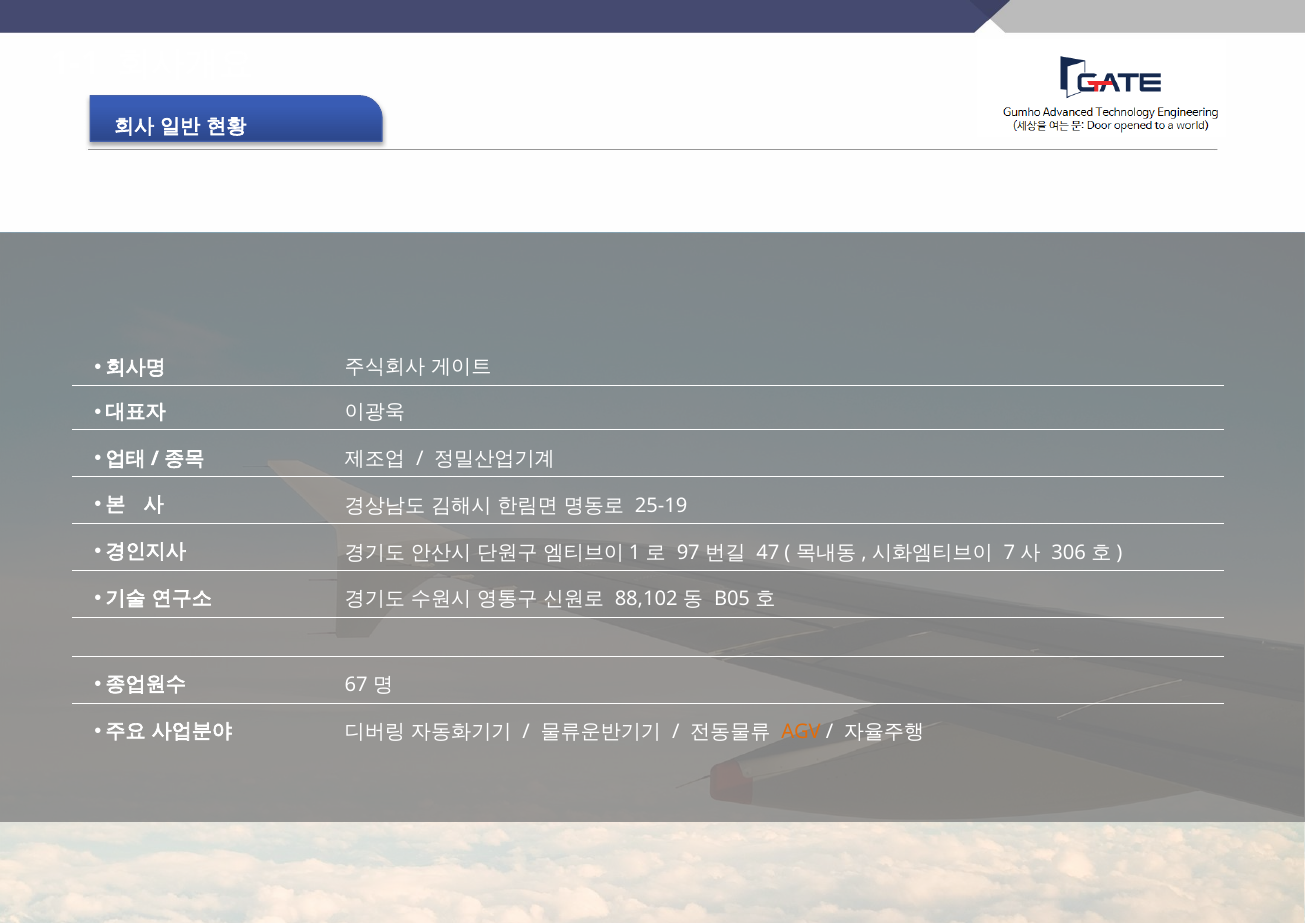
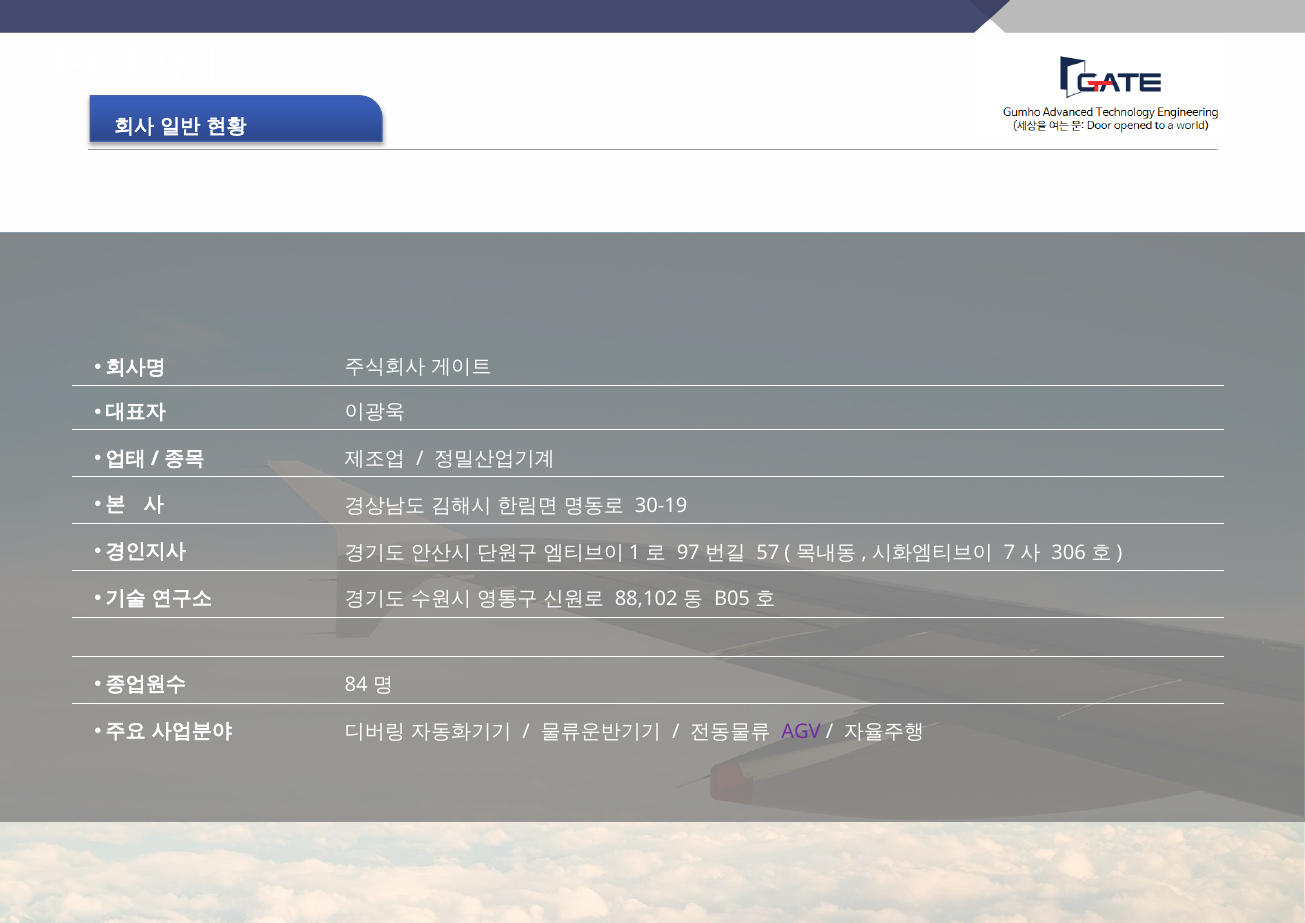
25-19: 25-19 -> 30-19 (661, 505)
47: 47 -> 57 (768, 552)
67: 67 -> 84 (356, 685)
AGV colour: orange -> purple (801, 732)
